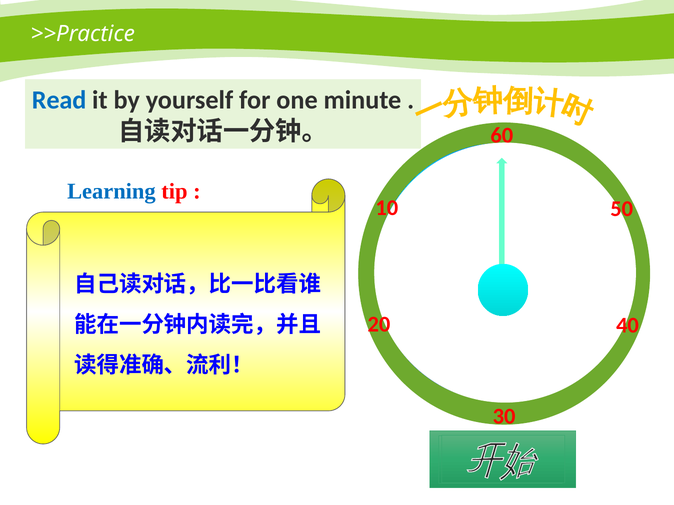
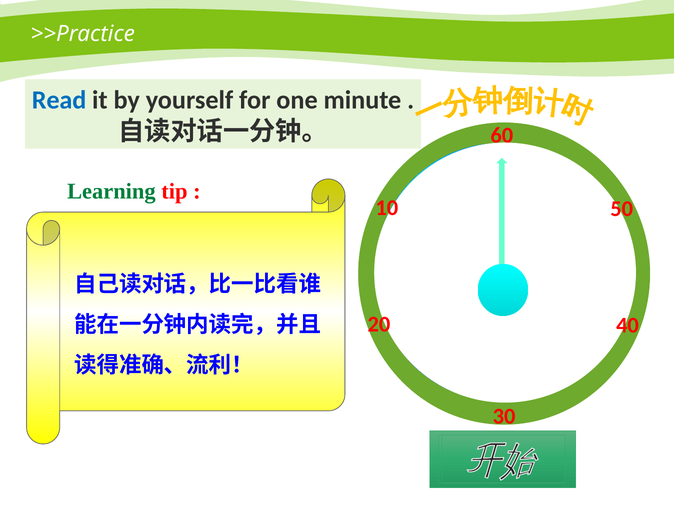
Learning colour: blue -> green (111, 192)
